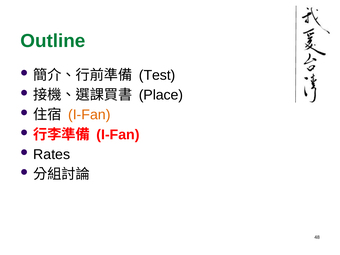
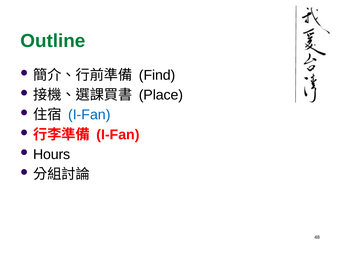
Test: Test -> Find (157, 75)
I-Fan colour: orange -> blue (89, 115)
Rates: Rates -> Hours (52, 154)
